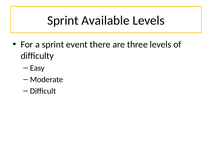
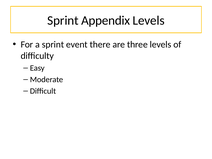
Available: Available -> Appendix (106, 21)
